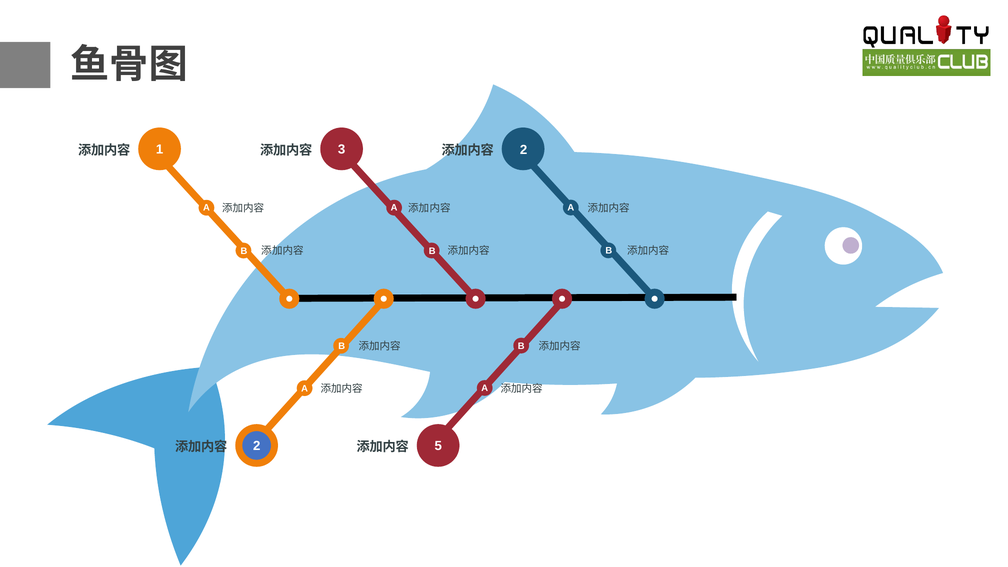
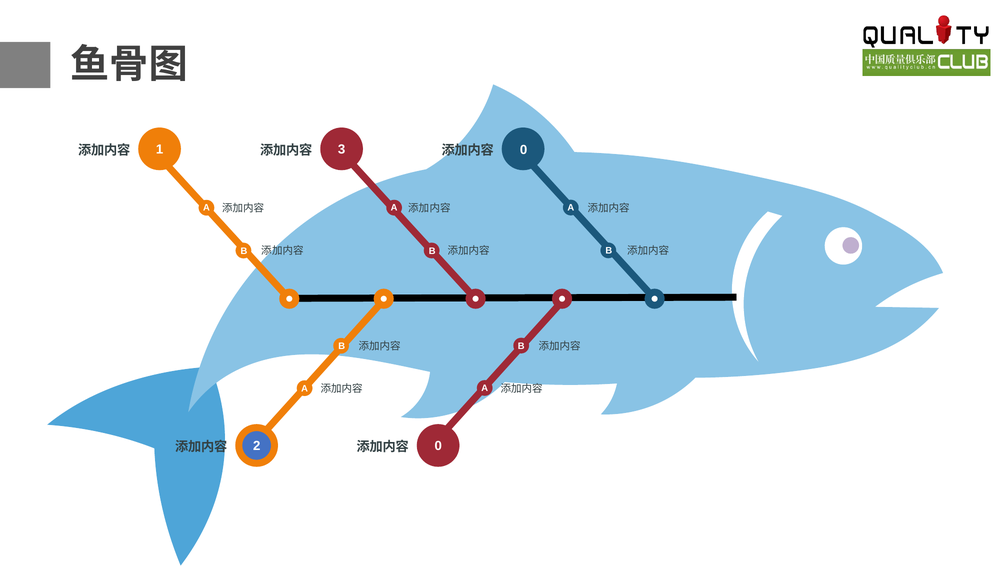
2: 2 -> 0 (524, 150)
5: 5 -> 0 (438, 446)
